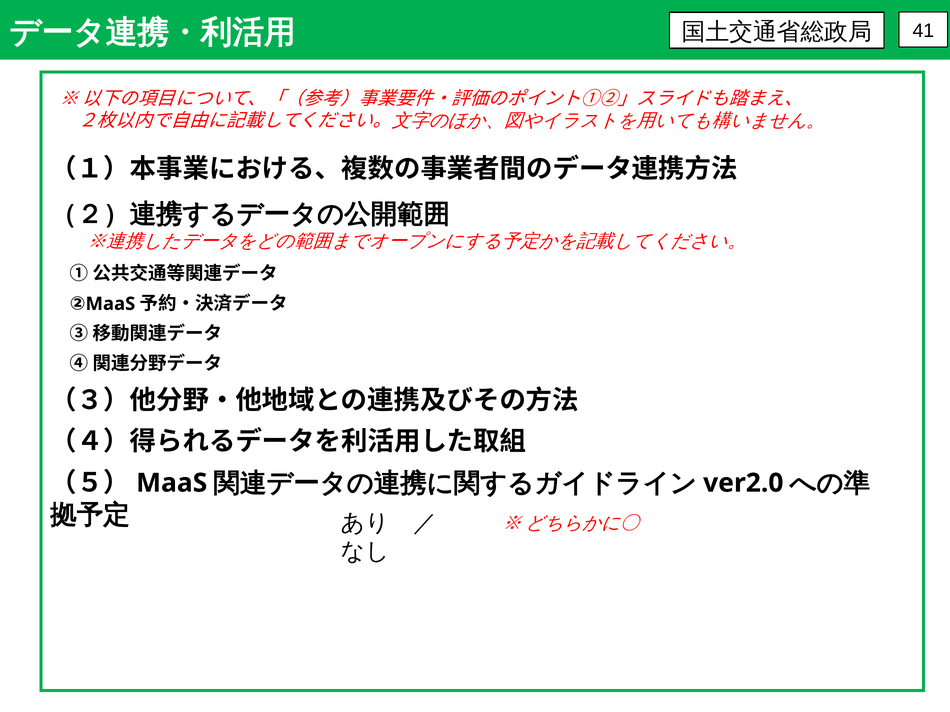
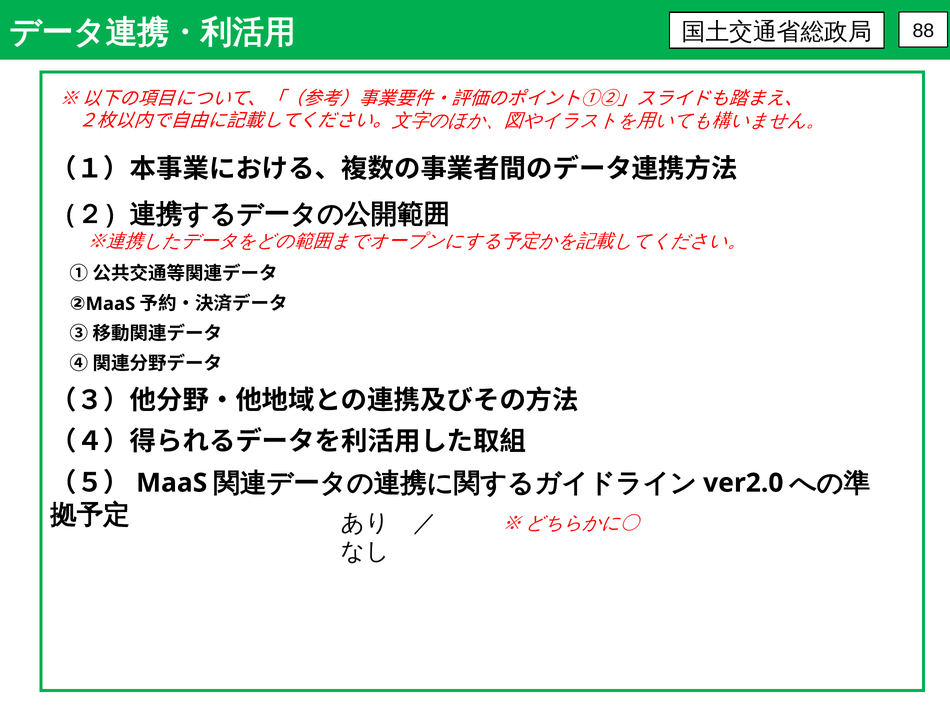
41: 41 -> 88 (923, 31)
